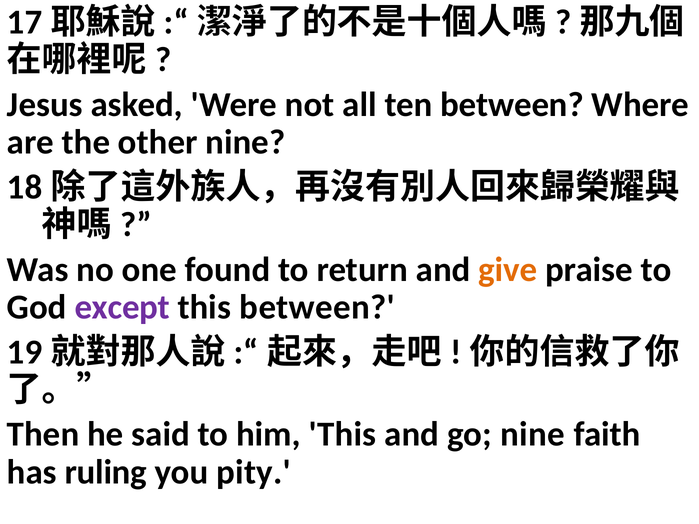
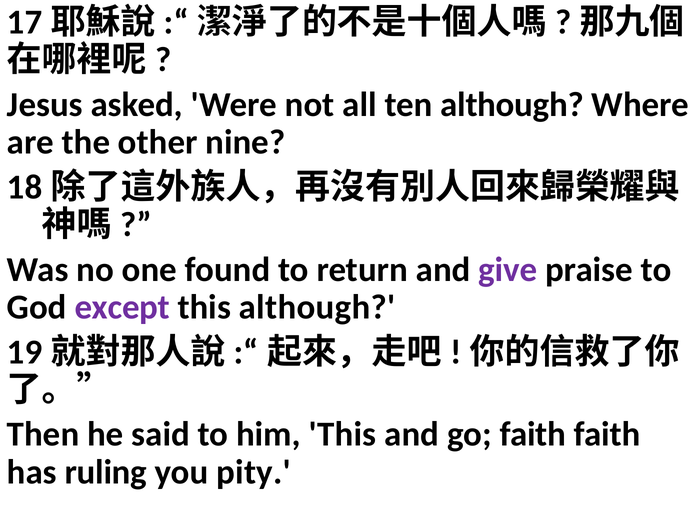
ten between: between -> although (512, 105)
give colour: orange -> purple (508, 270)
this between: between -> although (317, 307)
go nine: nine -> faith (533, 435)
